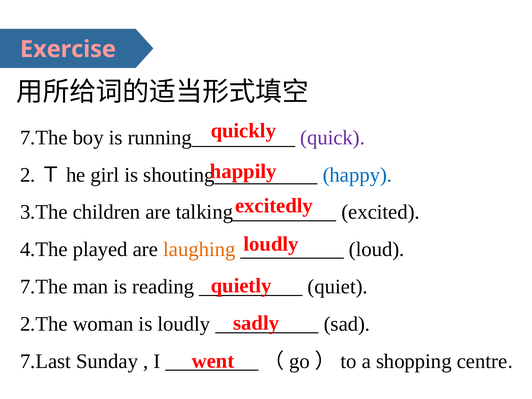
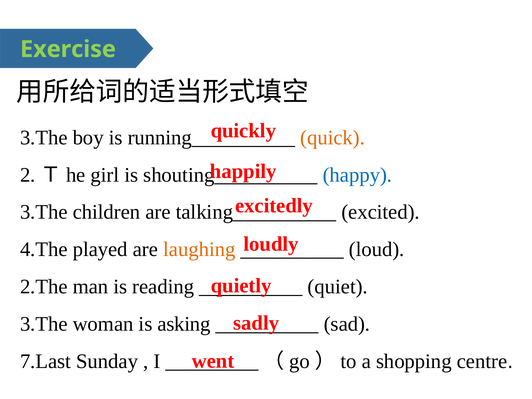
Exercise colour: pink -> light green (68, 49)
7.The: 7.The -> 3.The (44, 138)
quick colour: purple -> orange (333, 138)
7.The: 7.The -> 2.The (44, 287)
2.The: 2.The -> 3.The (44, 324)
is loudly: loudly -> asking (184, 324)
